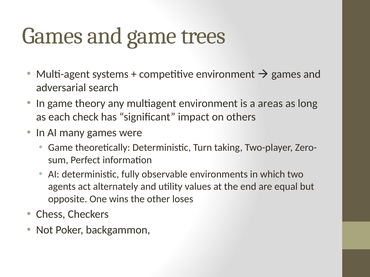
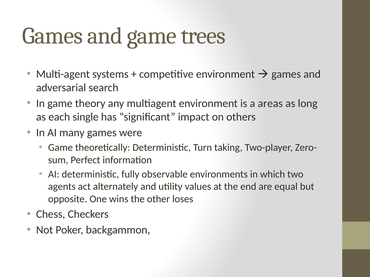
check: check -> single (86, 117)
